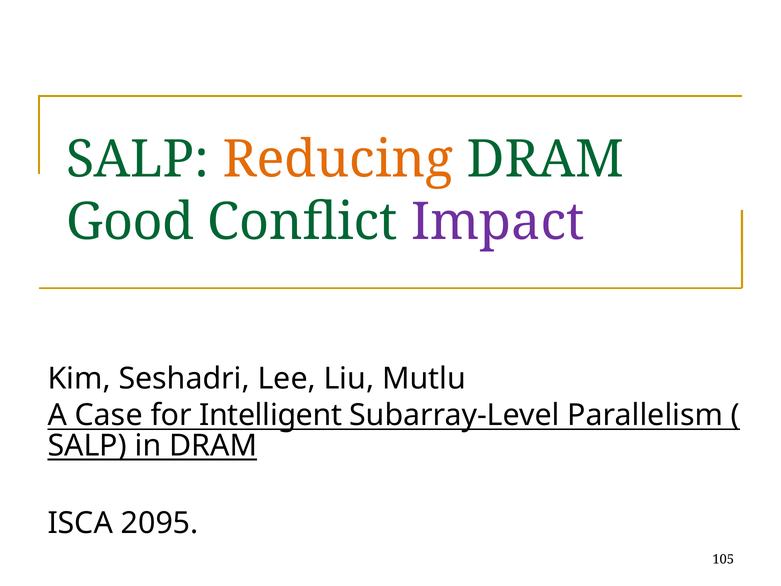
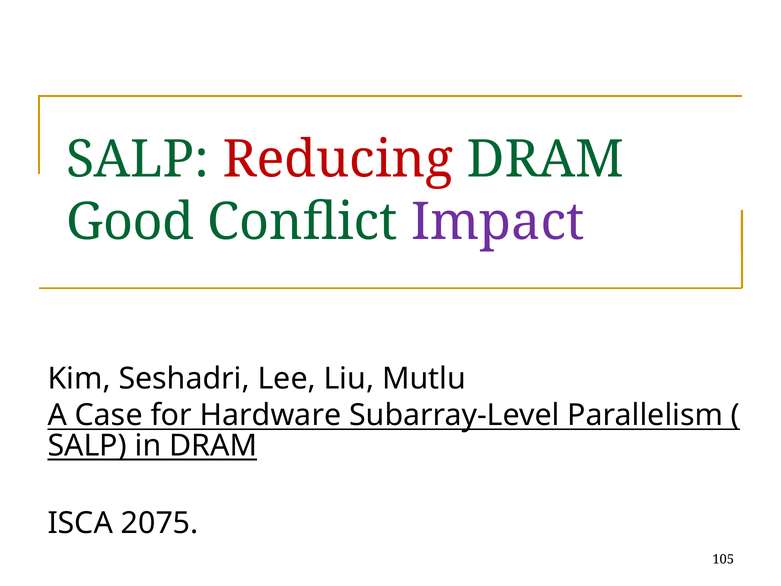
Reducing colour: orange -> red (338, 159)
Intelligent: Intelligent -> Hardware (270, 415)
2095: 2095 -> 2075 (160, 523)
